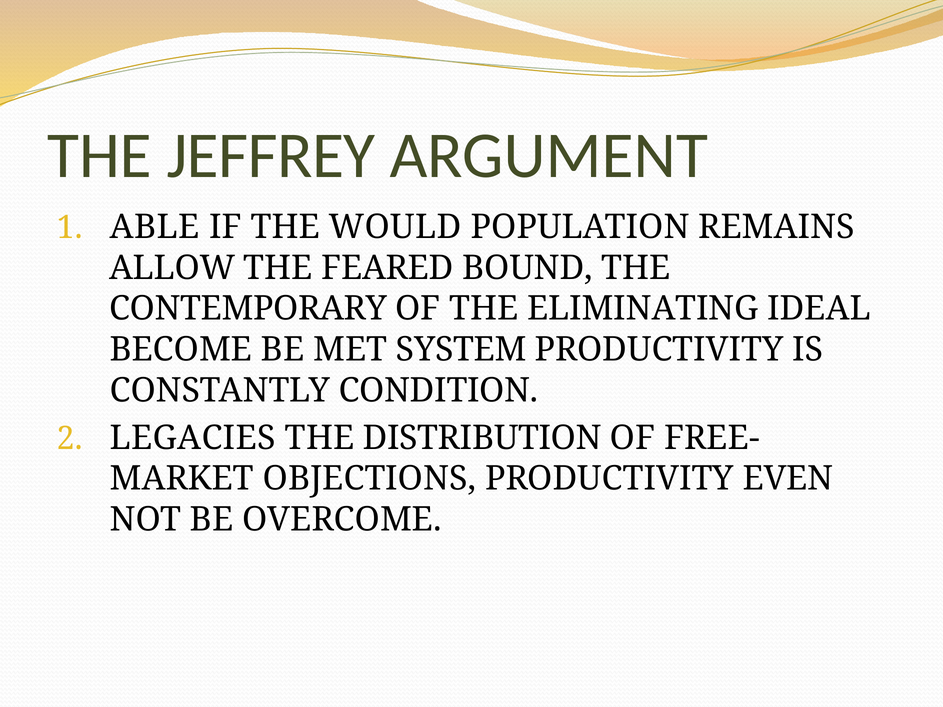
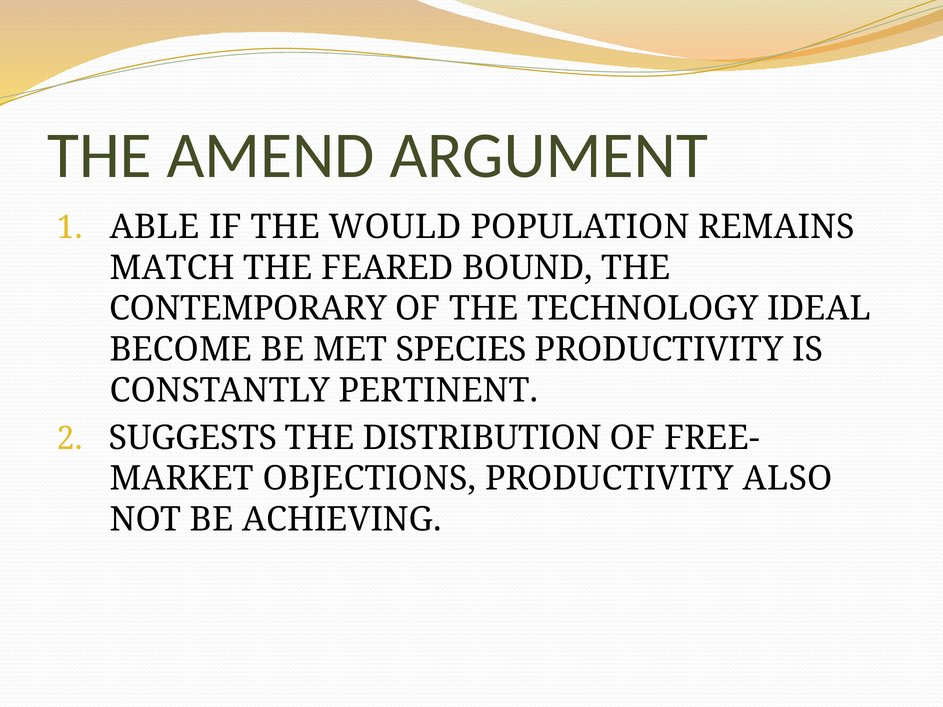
JEFFREY: JEFFREY -> AMEND (271, 156)
ALLOW: ALLOW -> MATCH (172, 268)
ELIMINATING: ELIMINATING -> TECHNOLOGY (643, 309)
SYSTEM: SYSTEM -> SPECIES (461, 350)
CONDITION: CONDITION -> PERTINENT (438, 390)
LEGACIES: LEGACIES -> SUGGESTS (193, 438)
EVEN: EVEN -> ALSO (788, 479)
OVERCOME: OVERCOME -> ACHIEVING (342, 520)
